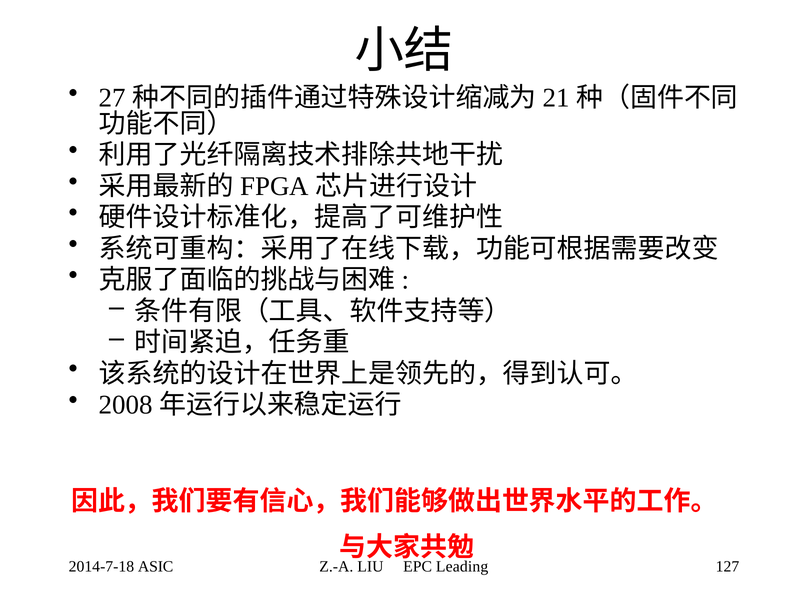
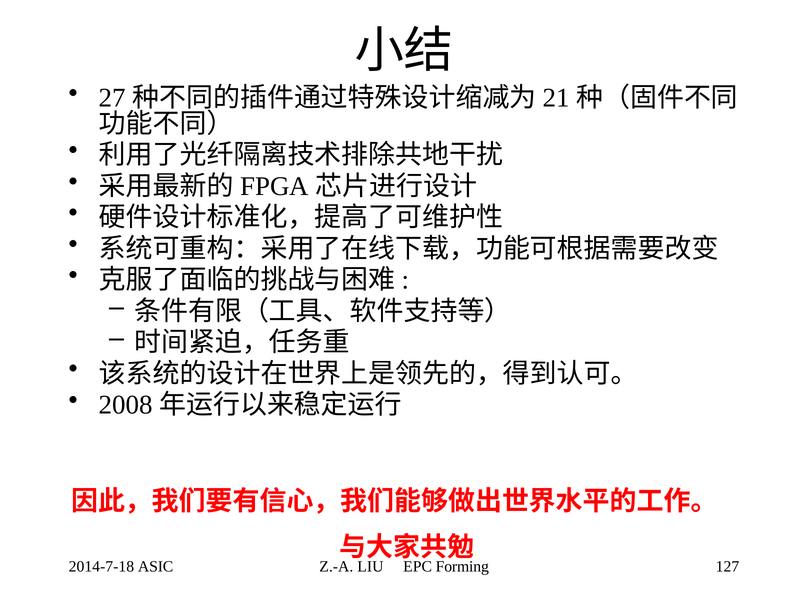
Leading: Leading -> Forming (462, 567)
